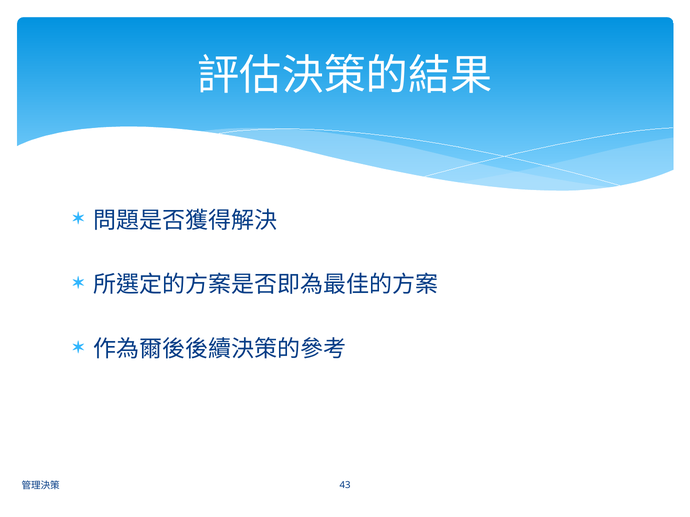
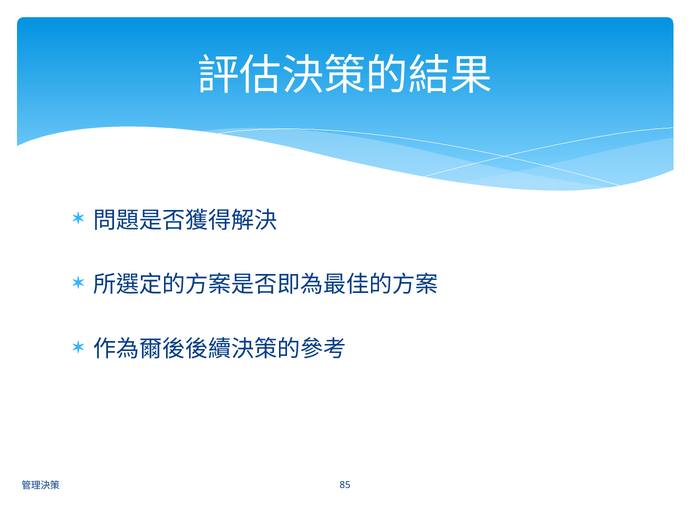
43: 43 -> 85 (345, 485)
